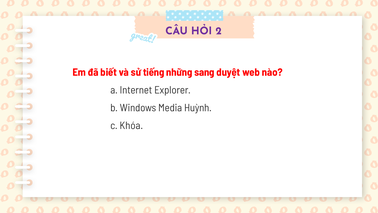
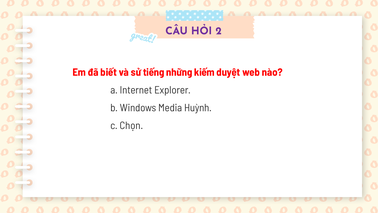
sang: sang -> kiếm (204, 72)
Khóa: Khóa -> Chọn (131, 125)
